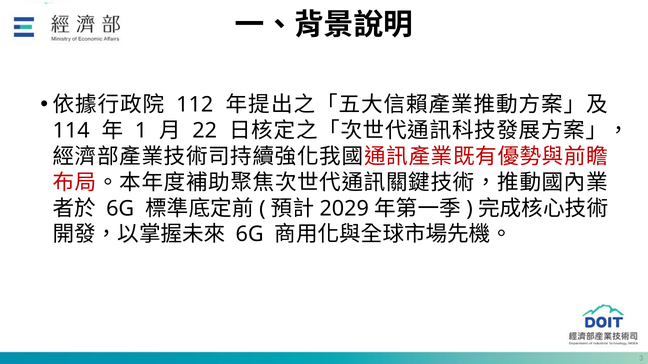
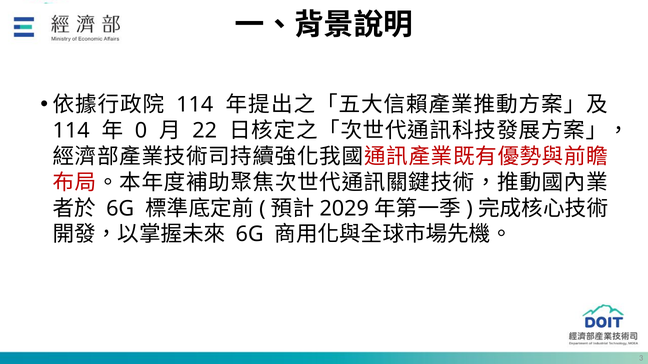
112: 112 -> 114 (195, 105)
1: 1 -> 0 (141, 131)
